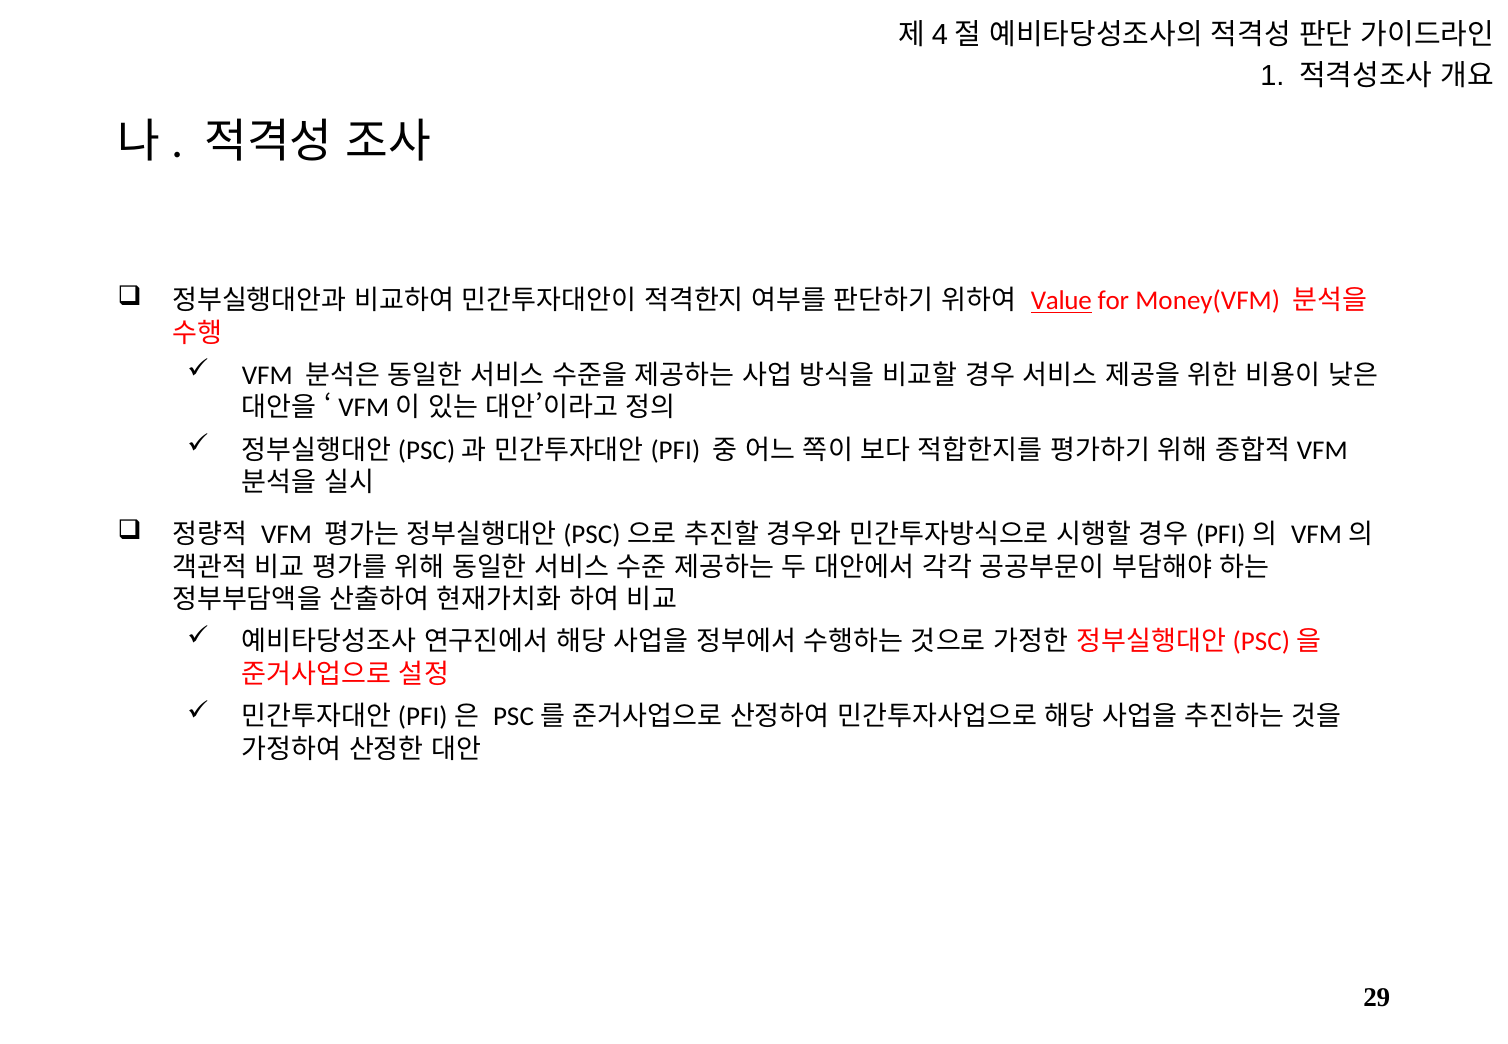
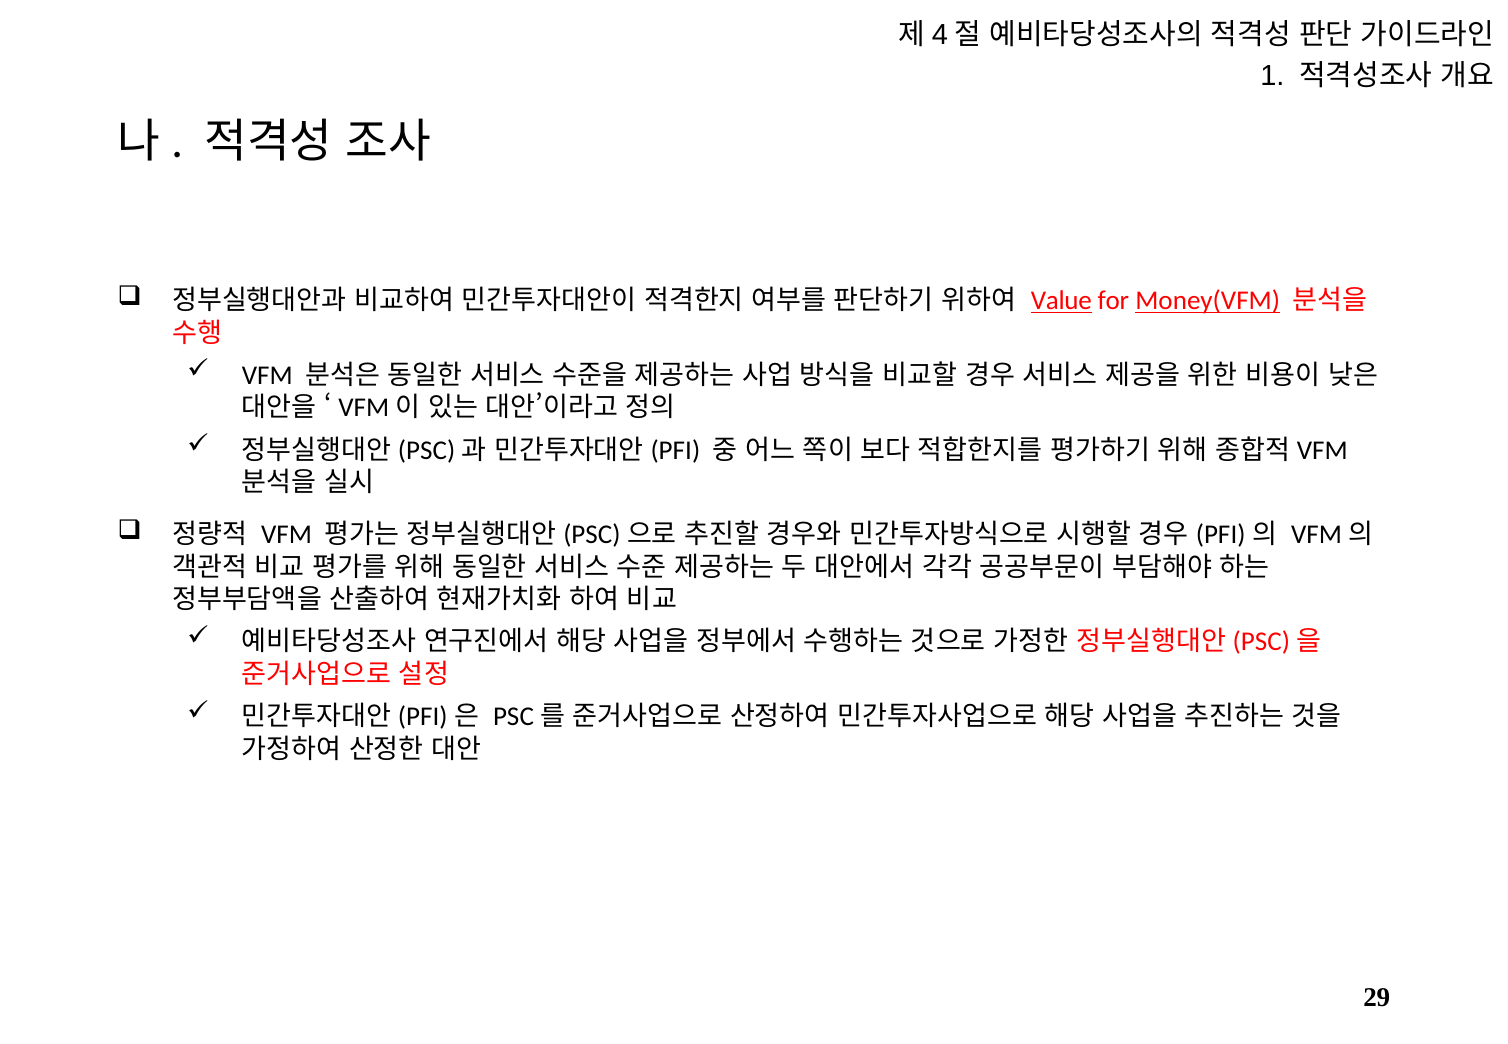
Money(VFM underline: none -> present (1208, 301)
